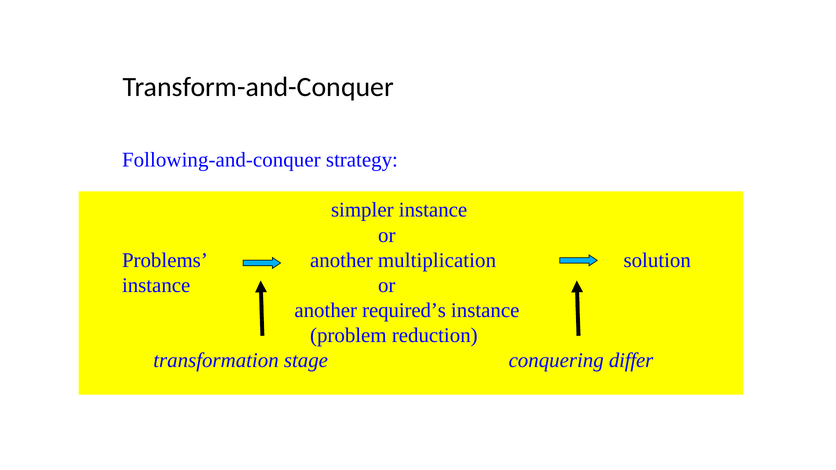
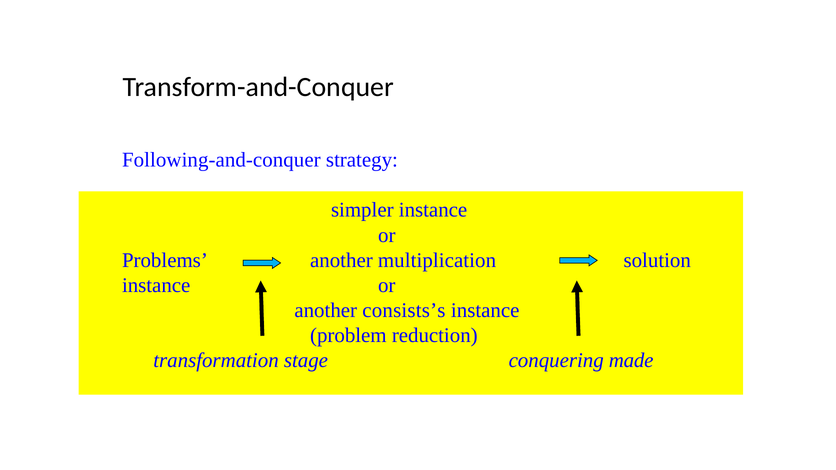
required’s: required’s -> consists’s (404, 311)
differ: differ -> made (631, 361)
